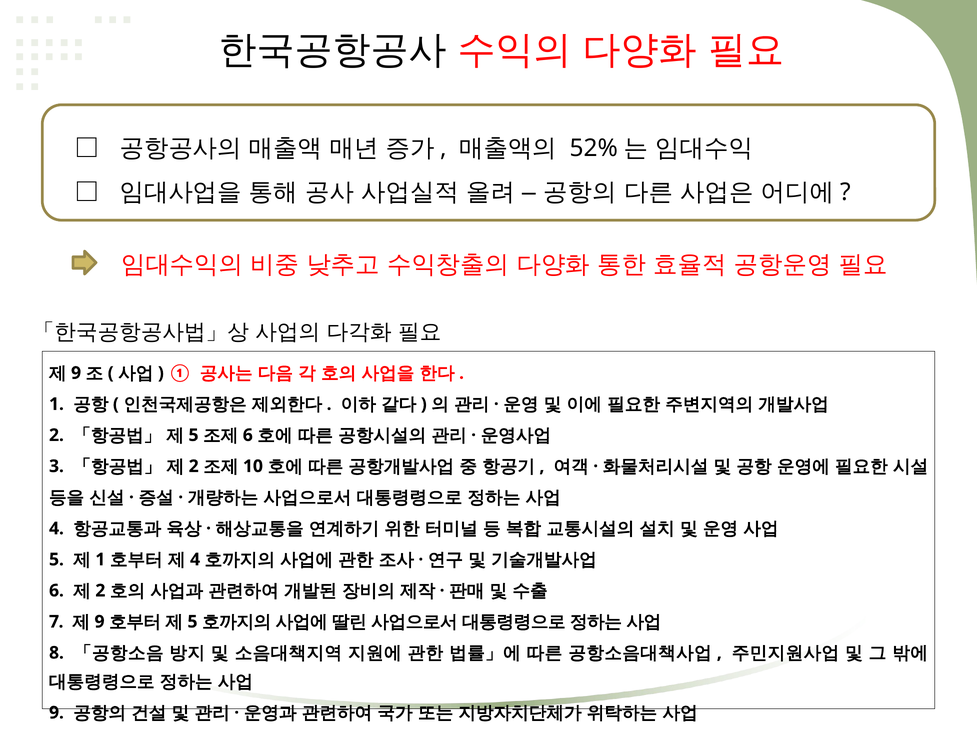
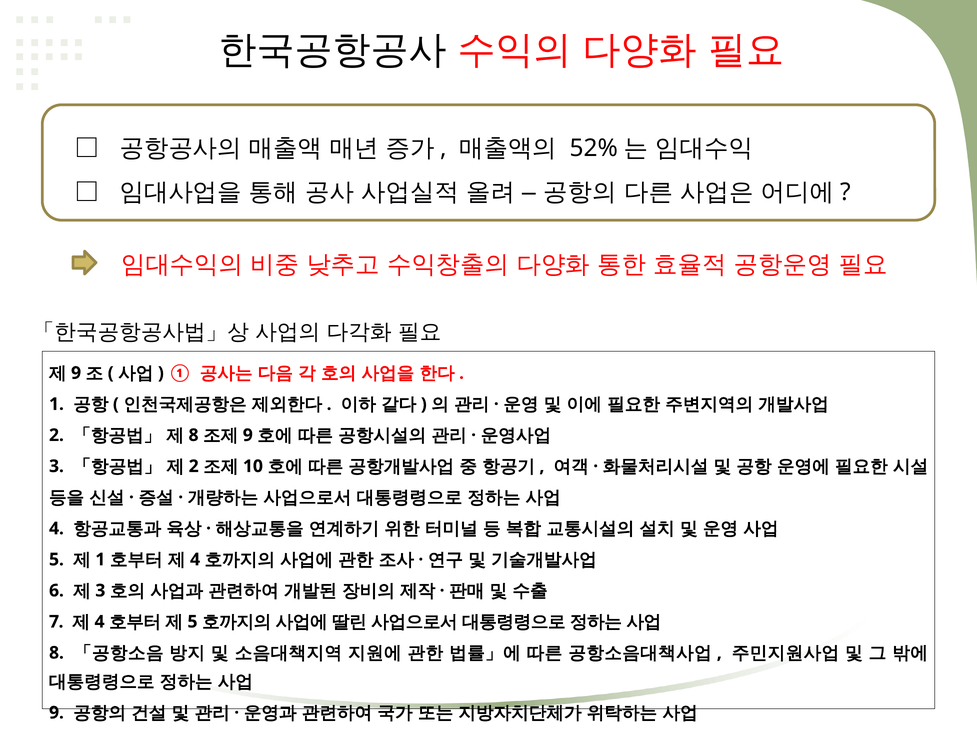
5: 5 -> 8 (194, 435)
6: 6 -> 9 (248, 435)
2: 2 -> 3 (100, 590)
9: 9 -> 4 (100, 621)
